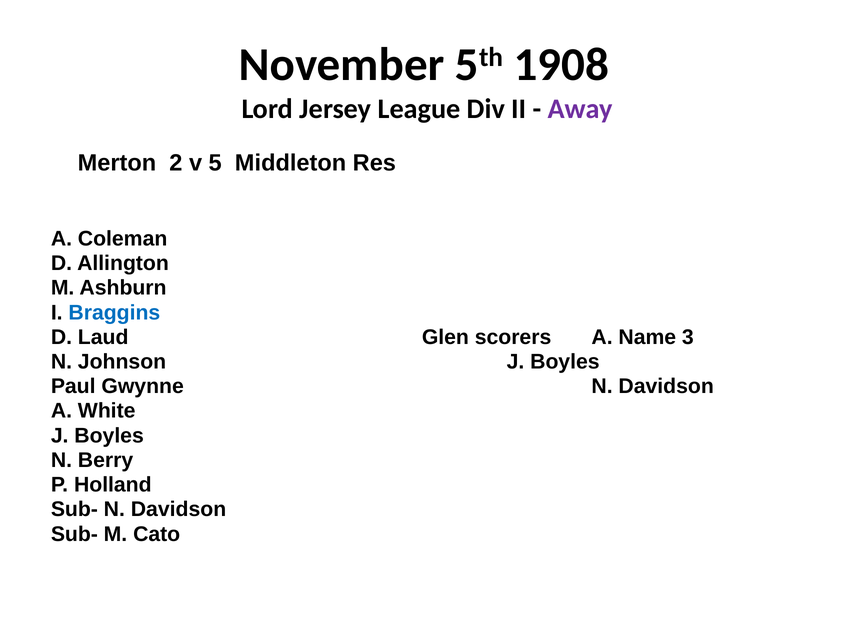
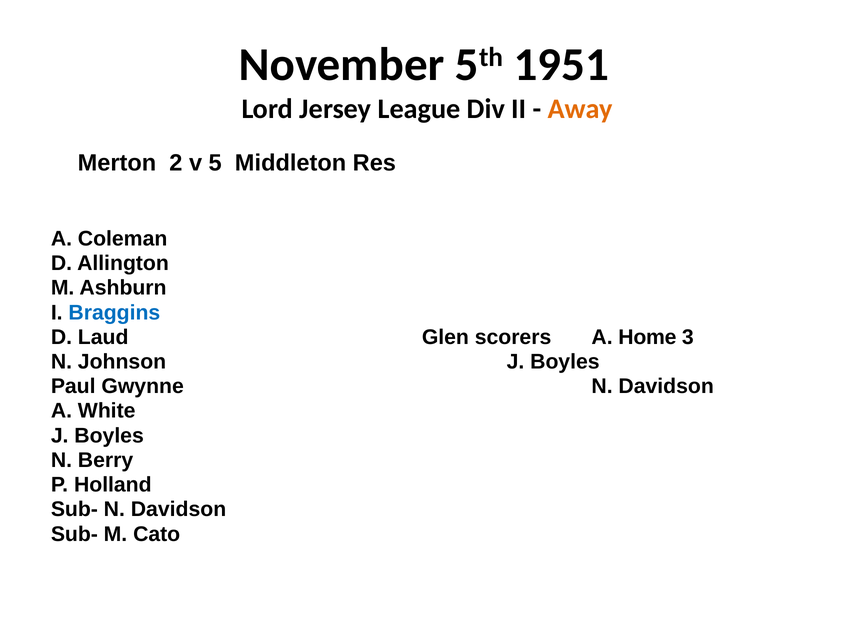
1908: 1908 -> 1951 (561, 65)
Away colour: purple -> orange (580, 109)
Name: Name -> Home (647, 337)
